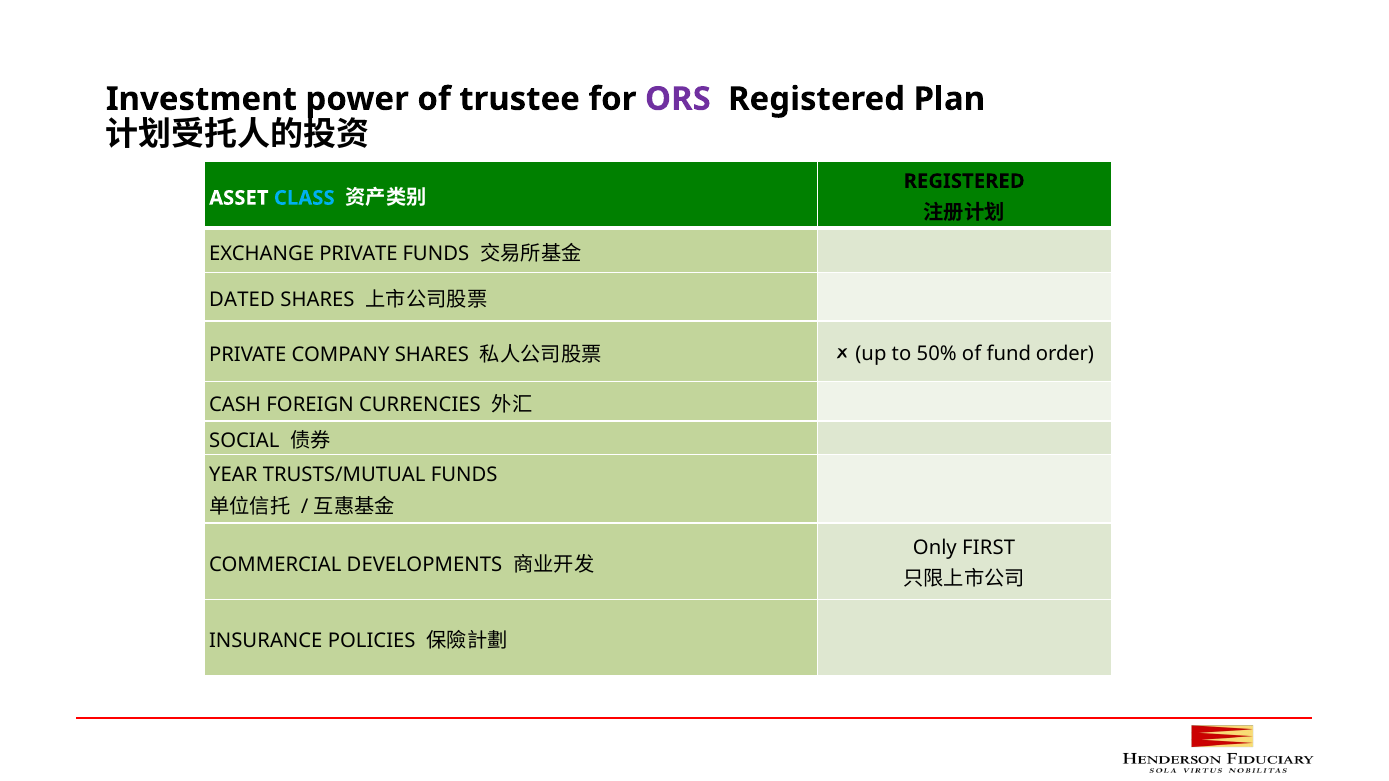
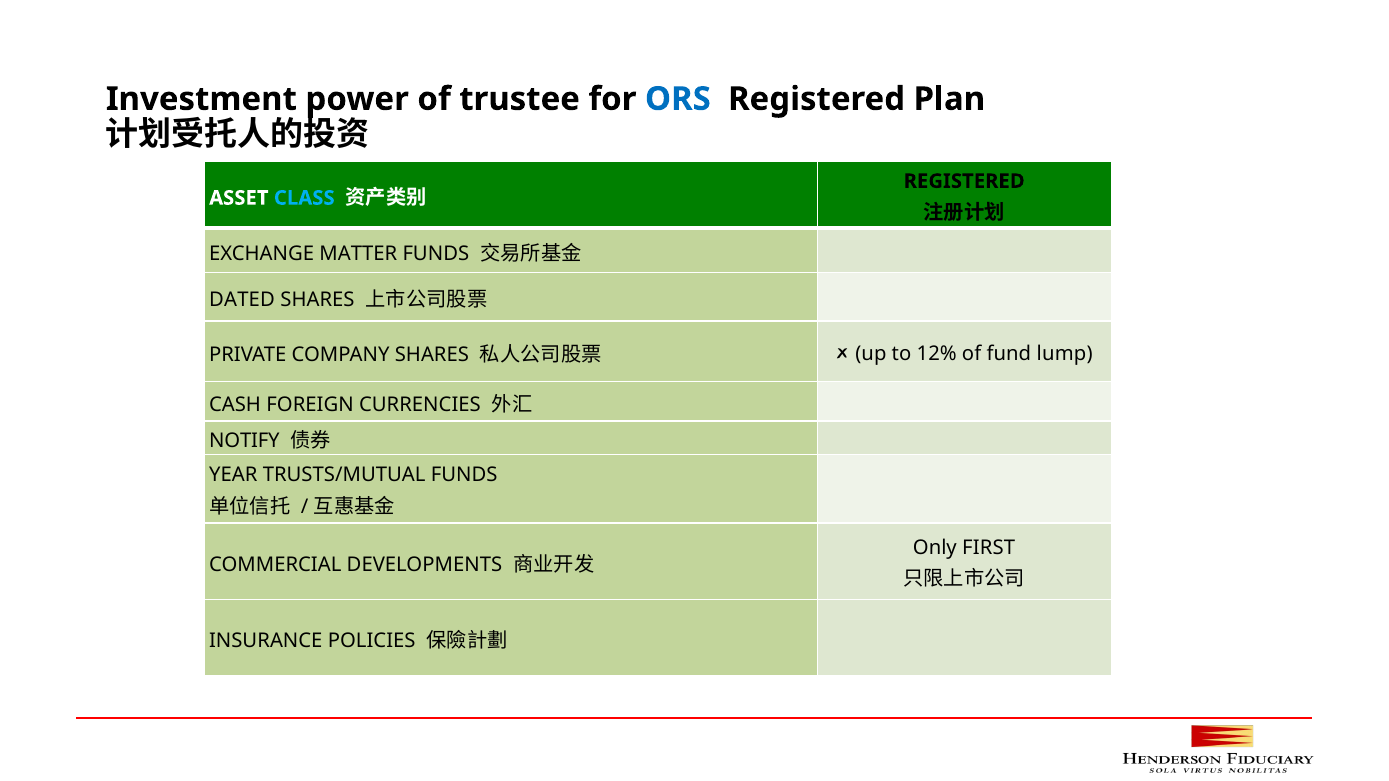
ORS colour: purple -> blue (678, 99)
EXCHANGE PRIVATE: PRIVATE -> MATTER (358, 254)
50%: 50% -> 12% (937, 354)
order: order -> lump (1065, 354)
SOCIAL: SOCIAL -> NOTIFY (244, 441)
